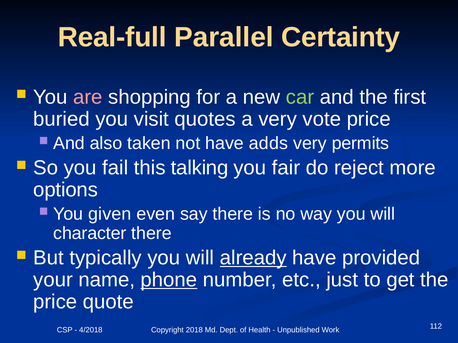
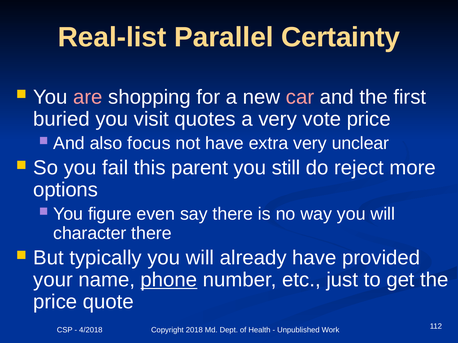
Real-full: Real-full -> Real-list (112, 37)
car colour: light green -> pink (300, 97)
taken: taken -> focus (149, 143)
adds: adds -> extra (269, 143)
permits: permits -> unclear (360, 143)
talking: talking -> parent (200, 168)
fair: fair -> still (286, 168)
given: given -> figure (110, 214)
already underline: present -> none (253, 258)
